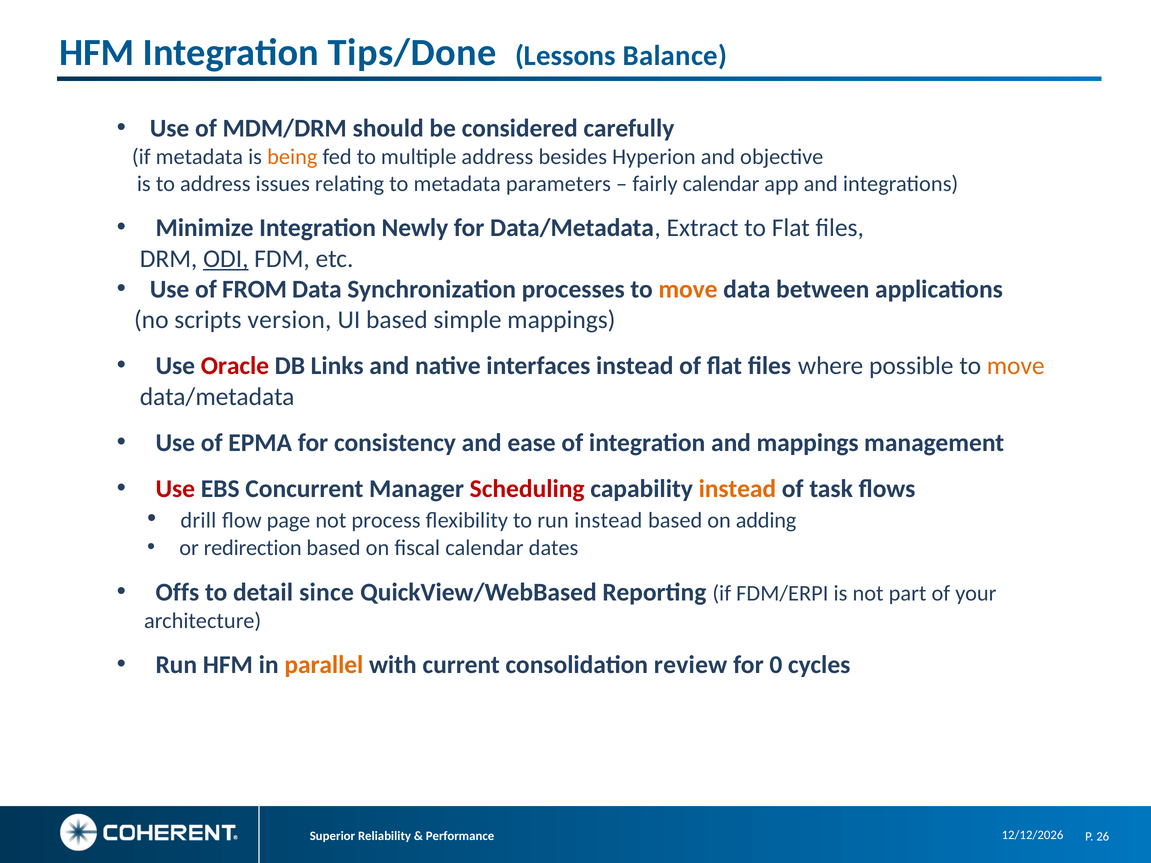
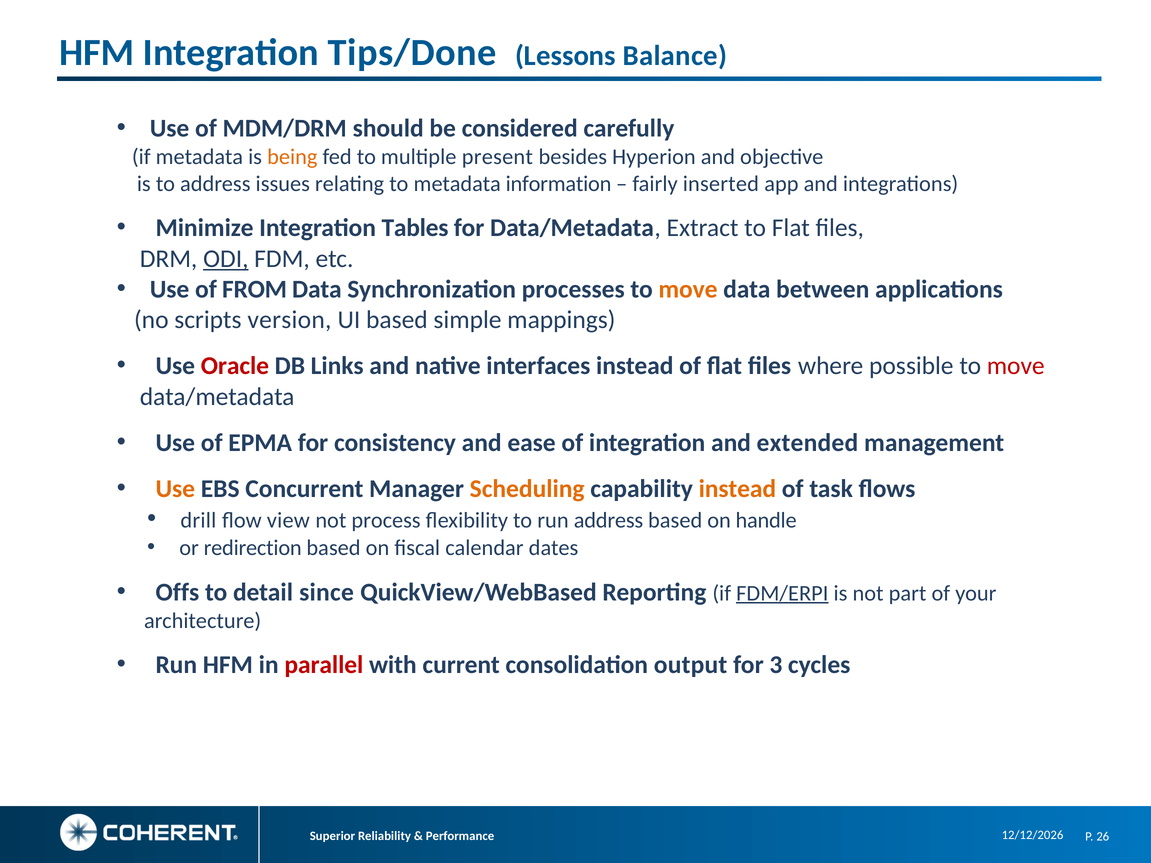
multiple address: address -> present (497, 157)
parameters: parameters -> information (559, 184)
fairly calendar: calendar -> inserted (721, 184)
Newly: Newly -> Tables (415, 228)
move colour: orange -> red (1016, 366)
and mappings: mappings -> extended (807, 443)
Use colour: red -> orange (175, 489)
Scheduling colour: red -> orange (527, 489)
page: page -> view (288, 520)
run instead: instead -> address (609, 520)
adding: adding -> handle (766, 520)
FDM/ERPI underline: none -> present (782, 593)
parallel colour: orange -> red (324, 665)
review: review -> output (691, 665)
0: 0 -> 3 (776, 665)
